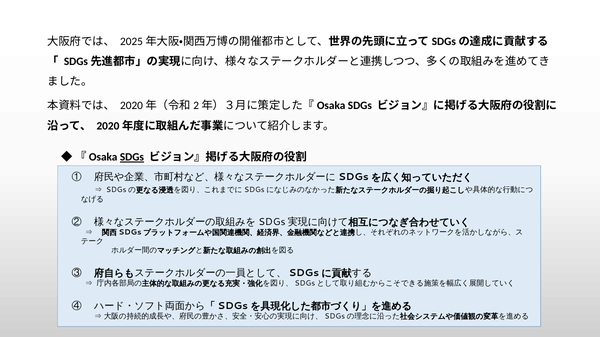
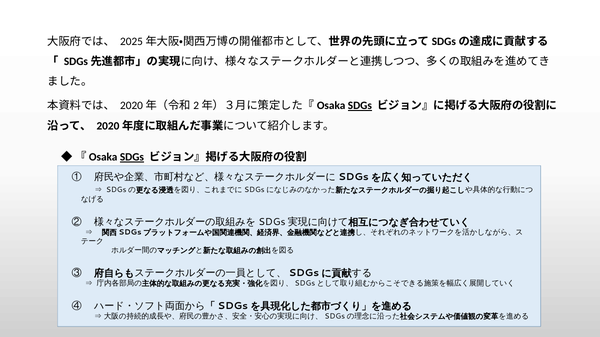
SDGs underline: none -> present (360, 106)
